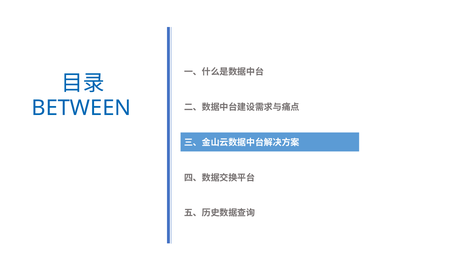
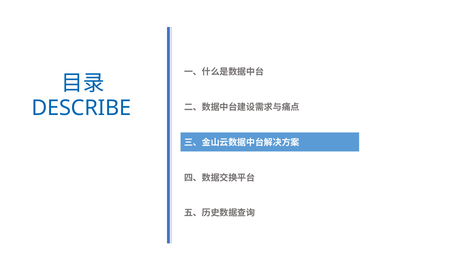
BETWEEN: BETWEEN -> DESCRIBE (81, 108)
